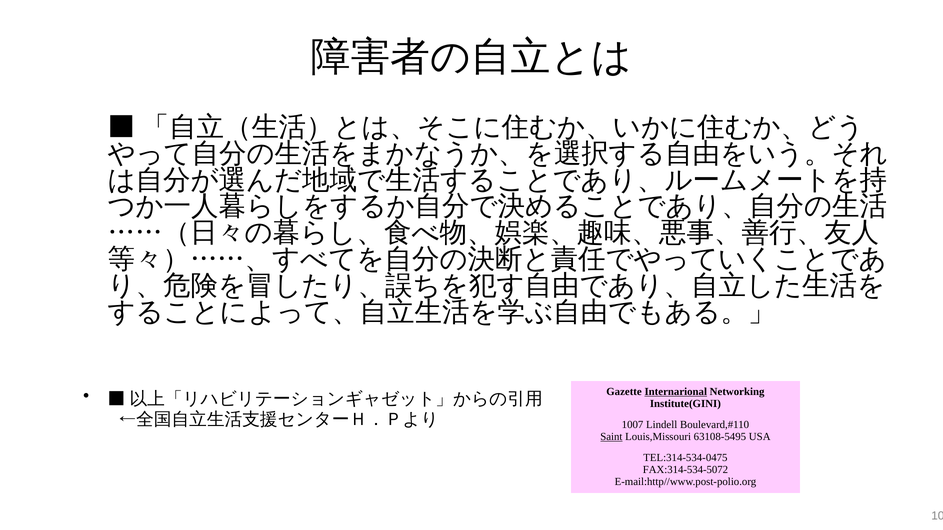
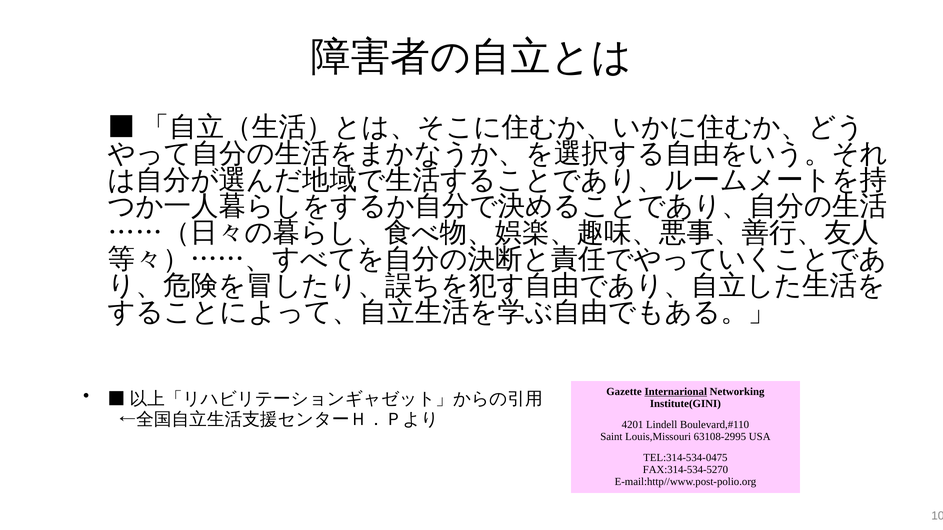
1007: 1007 -> 4201 (633, 425)
Saint underline: present -> none (611, 437)
63108-5495: 63108-5495 -> 63108-2995 (720, 437)
FAX:314-534-5072: FAX:314-534-5072 -> FAX:314-534-5270 (685, 470)
